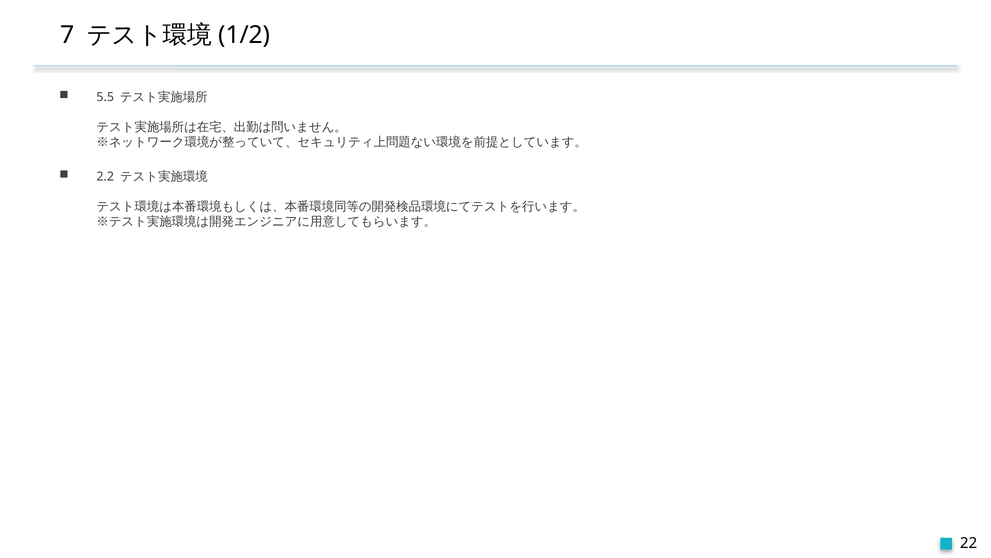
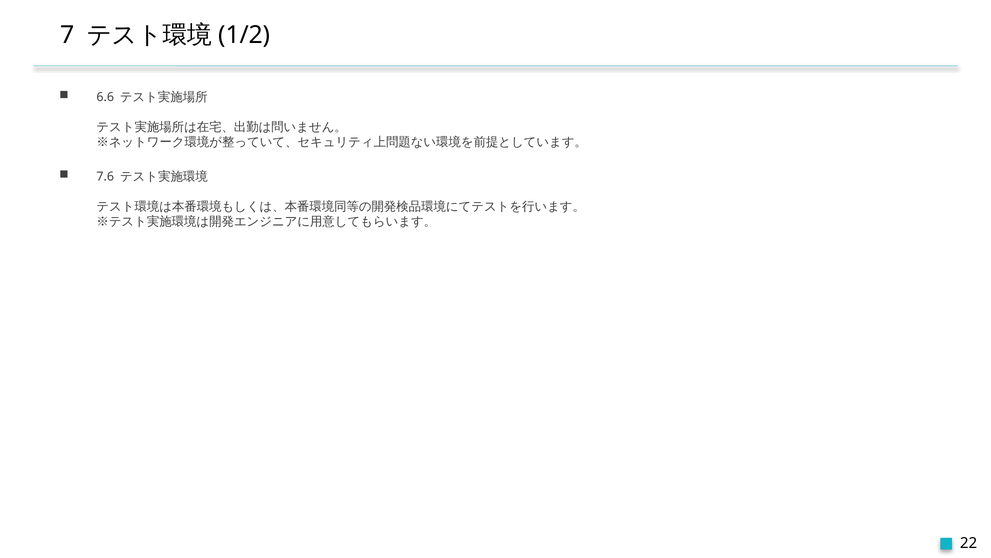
5.5: 5.5 -> 6.6 (105, 97)
2.2: 2.2 -> 7.6 (105, 177)
